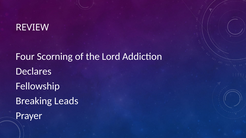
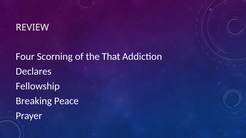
Lord: Lord -> That (111, 57)
Leads: Leads -> Peace (66, 101)
